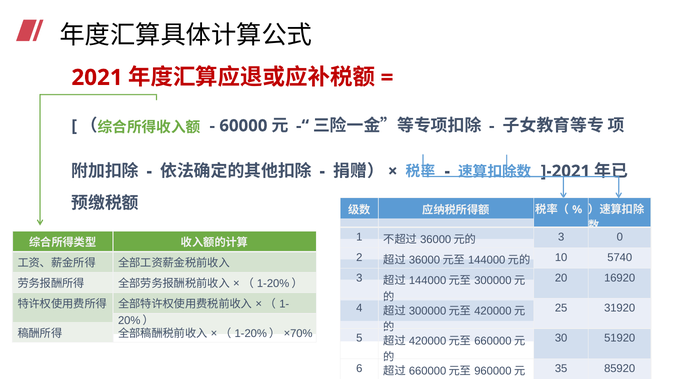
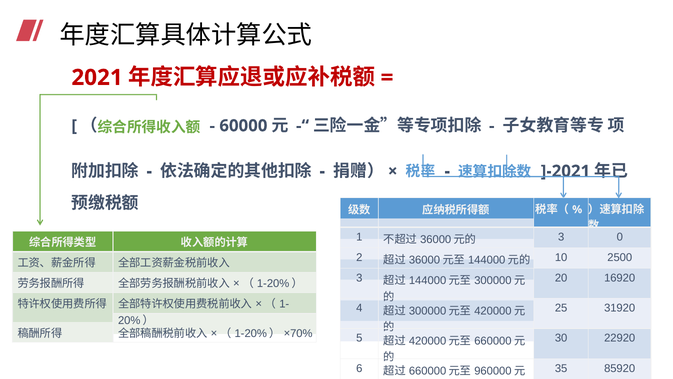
5740: 5740 -> 2500 (620, 257)
51920: 51920 -> 22920 (620, 338)
